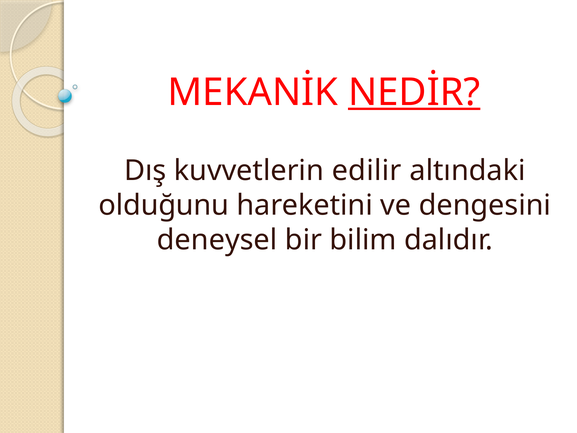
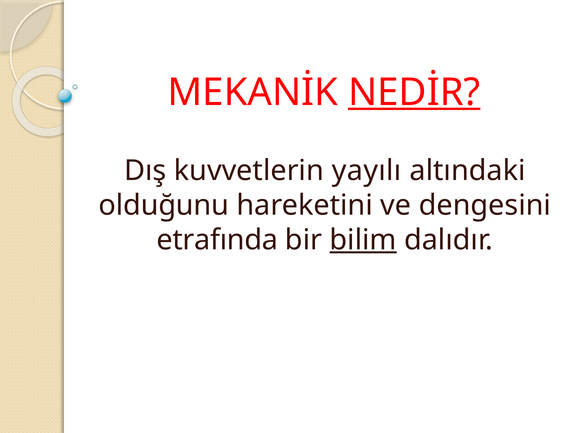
edilir: edilir -> yayılı (367, 171)
deneysel: deneysel -> etrafında (217, 240)
bilim underline: none -> present (363, 240)
